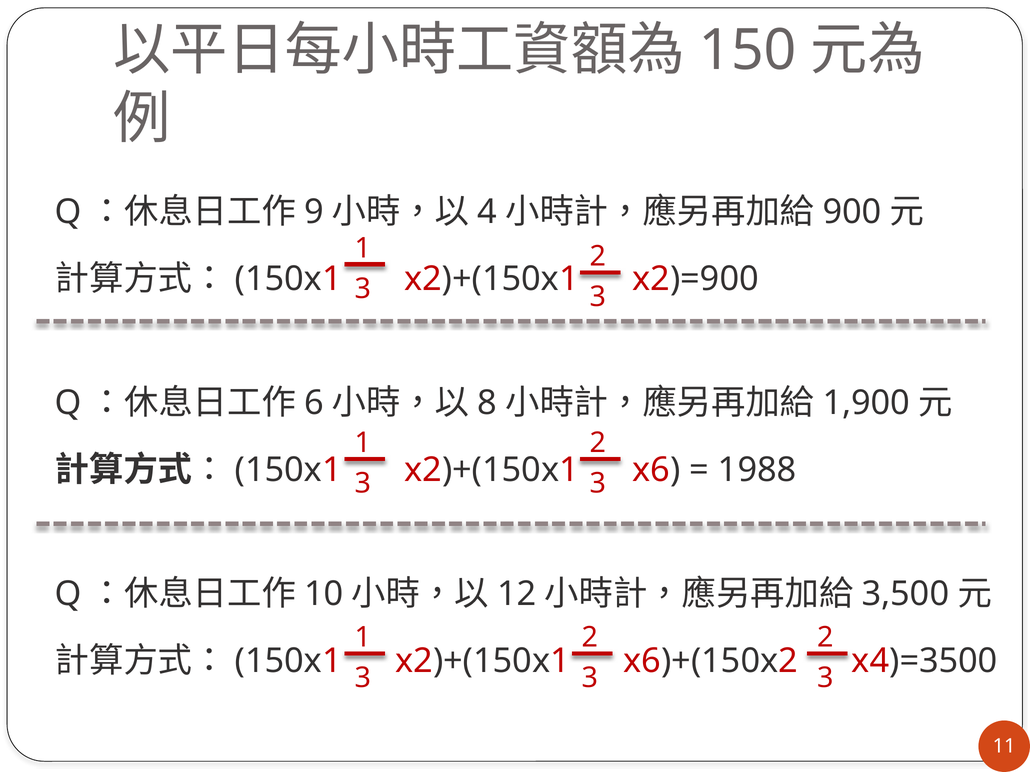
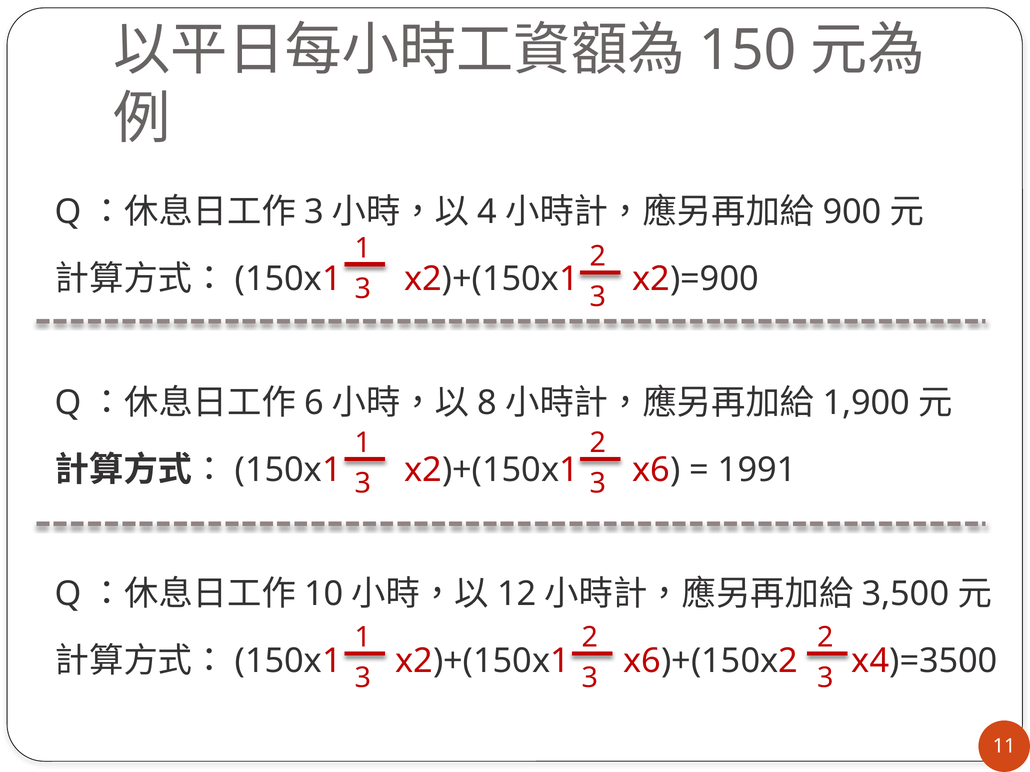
9: 9 -> 3 (314, 212)
1988: 1988 -> 1991 (757, 470)
